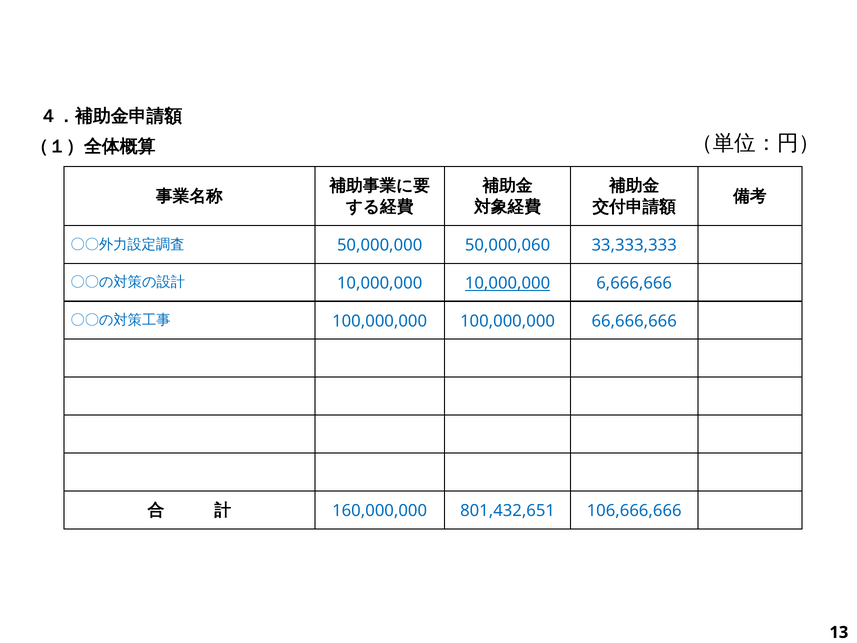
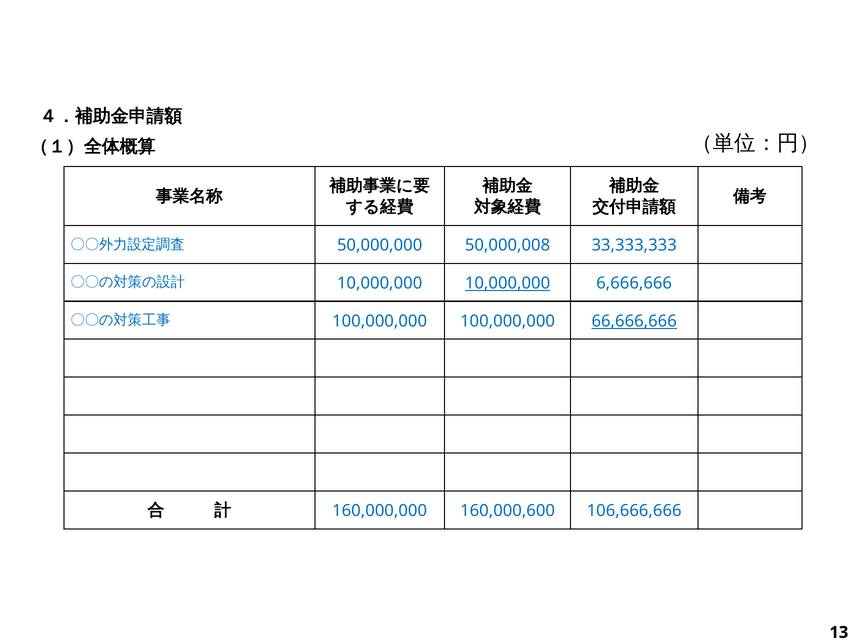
50,000,060: 50,000,060 -> 50,000,008 (508, 245)
66,666,666 underline: none -> present (634, 321)
801,432,651: 801,432,651 -> 160,000,600 (508, 511)
